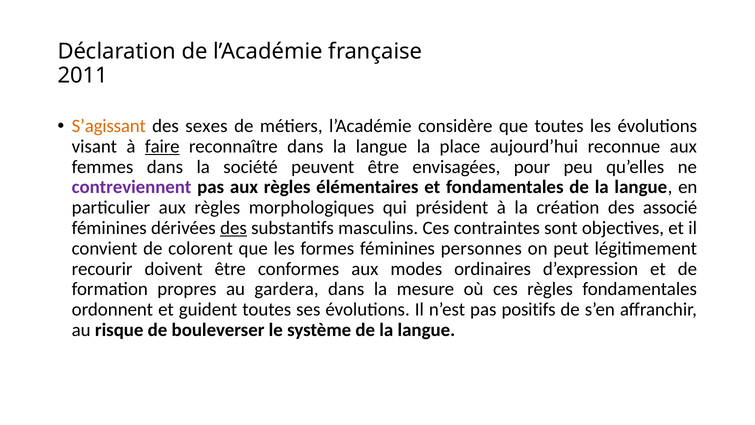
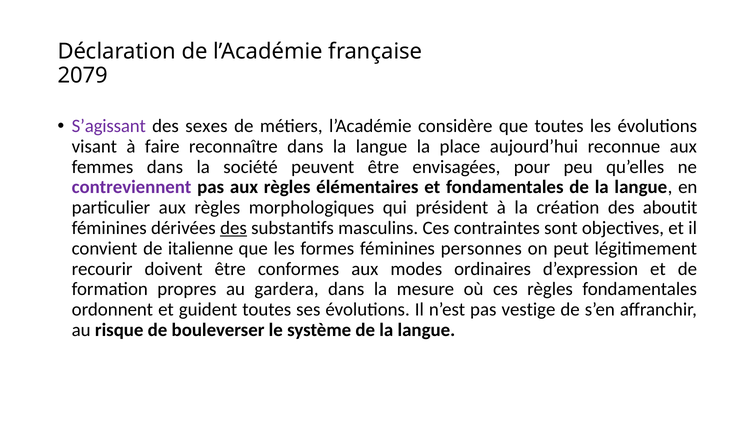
2011: 2011 -> 2079 (83, 75)
S’agissant colour: orange -> purple (109, 126)
faire underline: present -> none (162, 146)
associé: associé -> aboutit (670, 207)
colorent: colorent -> italienne (201, 248)
positifs: positifs -> vestige (529, 309)
